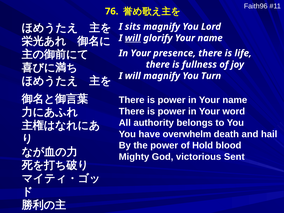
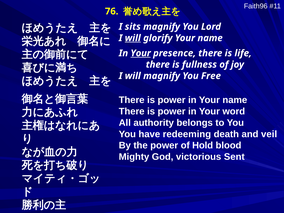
Your underline: none -> present (141, 53)
Turn: Turn -> Free (211, 76)
overwhelm: overwhelm -> redeeming (187, 134)
hail: hail -> veil (269, 134)
